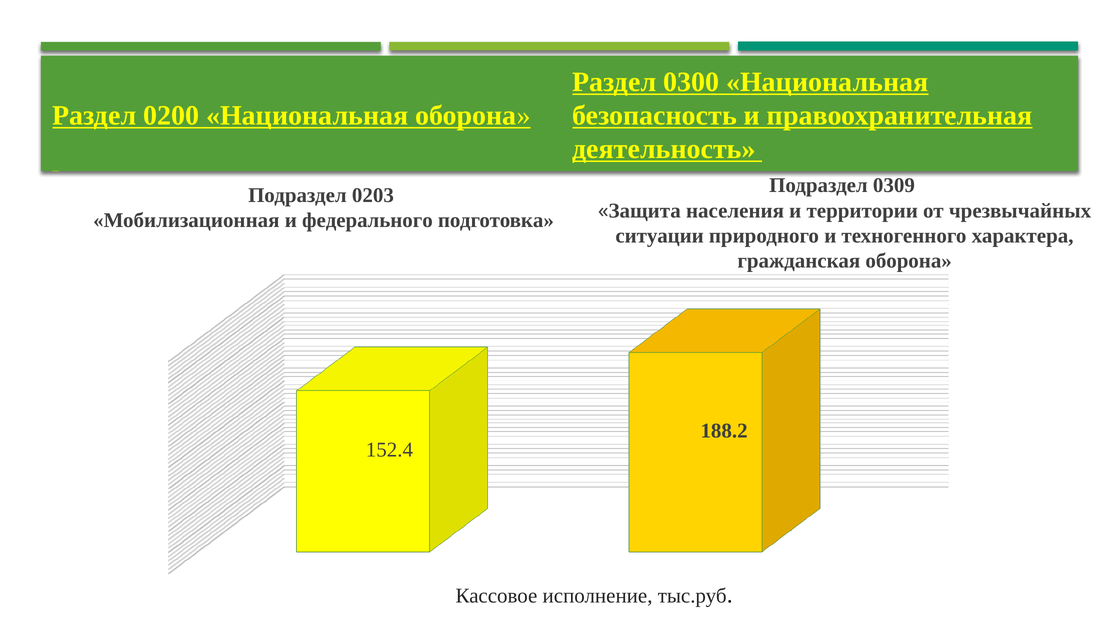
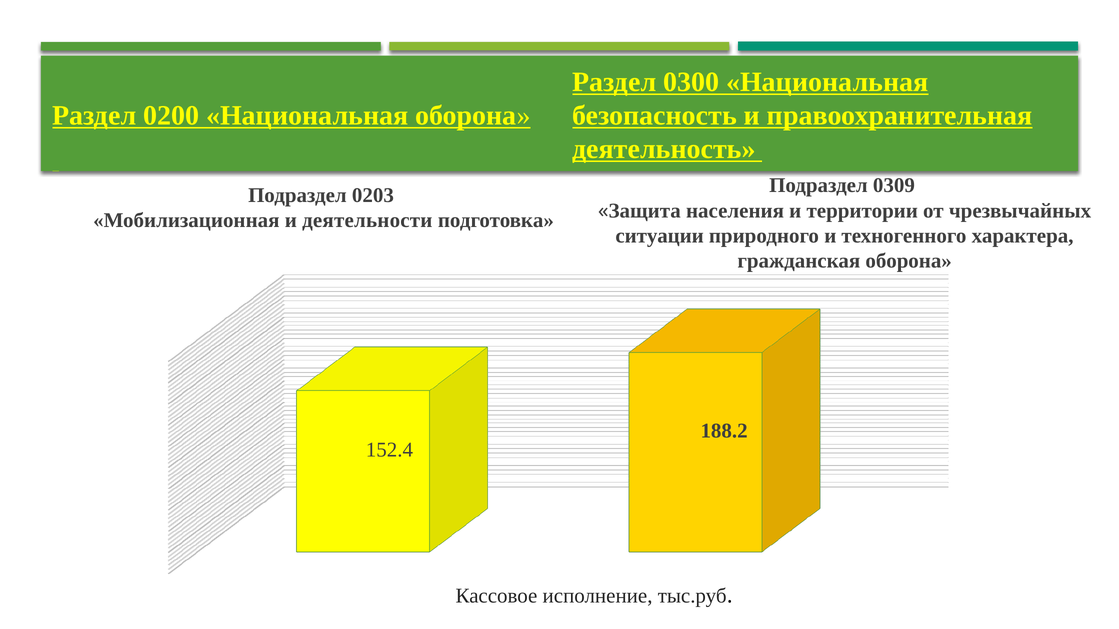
федерального: федерального -> деятельности (367, 221)
